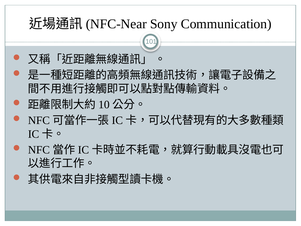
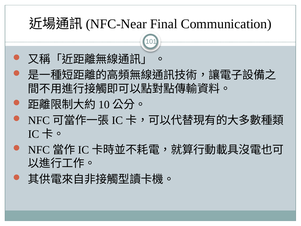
Sony: Sony -> Final (164, 24)
